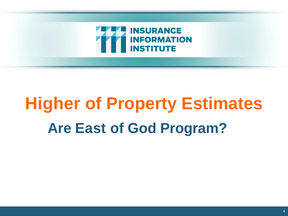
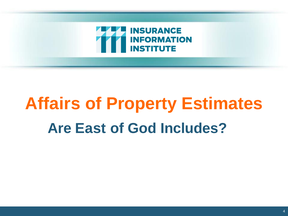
Higher: Higher -> Affairs (53, 104)
Program: Program -> Includes (194, 128)
